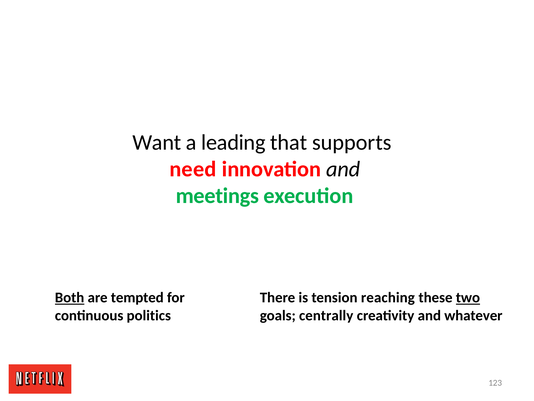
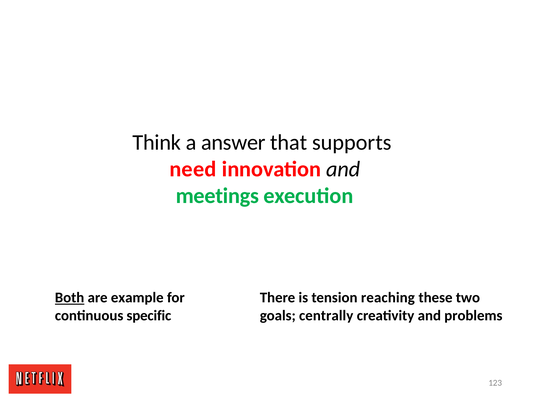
Want: Want -> Think (157, 142)
leading: leading -> answer (233, 142)
tempted: tempted -> example (137, 297)
two underline: present -> none (468, 297)
politics: politics -> specific (149, 315)
whatever: whatever -> problems (473, 315)
